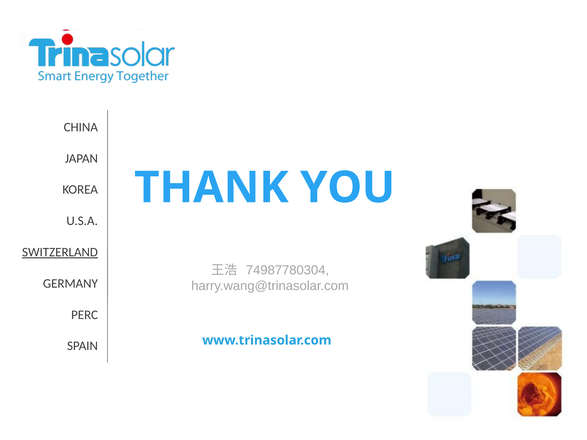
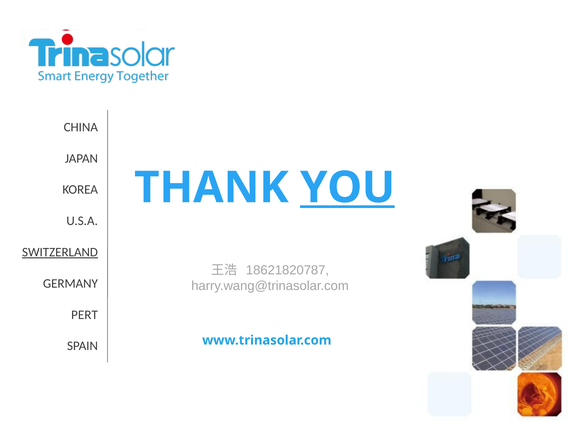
YOU underline: none -> present (348, 188)
74987780304: 74987780304 -> 18621820787 (287, 271)
PERC: PERC -> PERT (85, 315)
